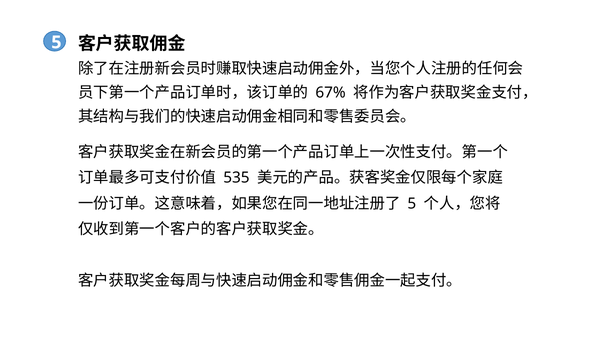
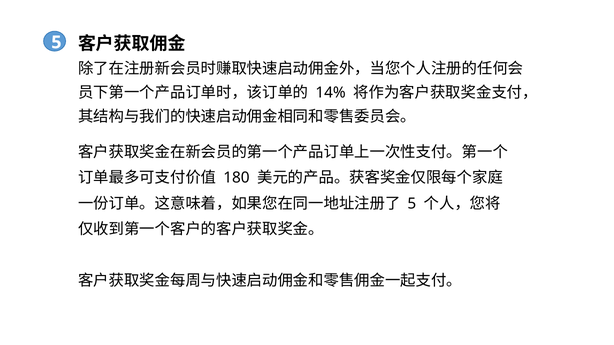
67%: 67% -> 14% (331, 93)
535: 535 -> 180 (236, 178)
